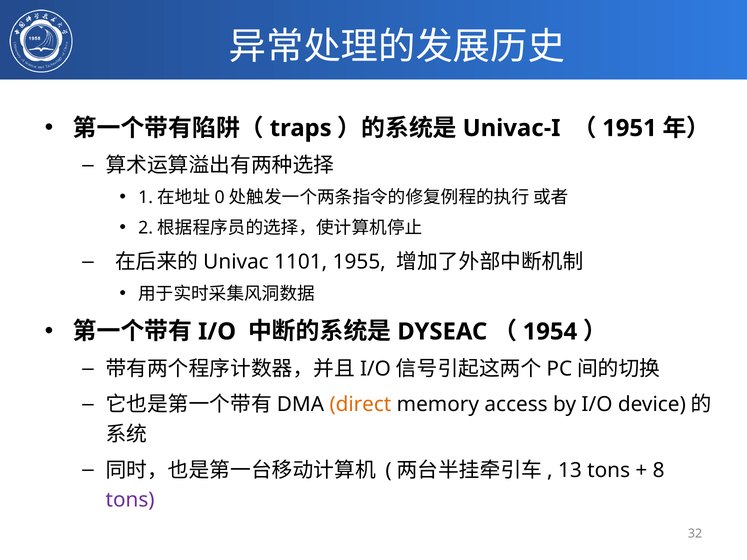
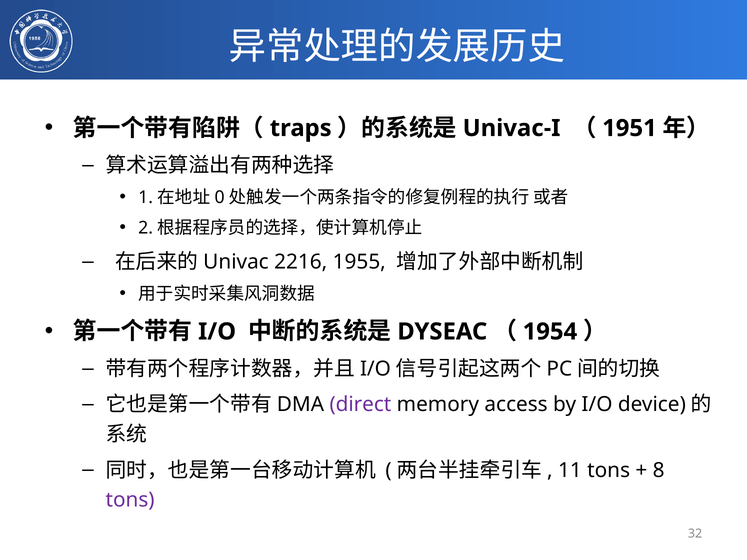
1101: 1101 -> 2216 (301, 262)
direct colour: orange -> purple (360, 405)
13: 13 -> 11 (570, 470)
